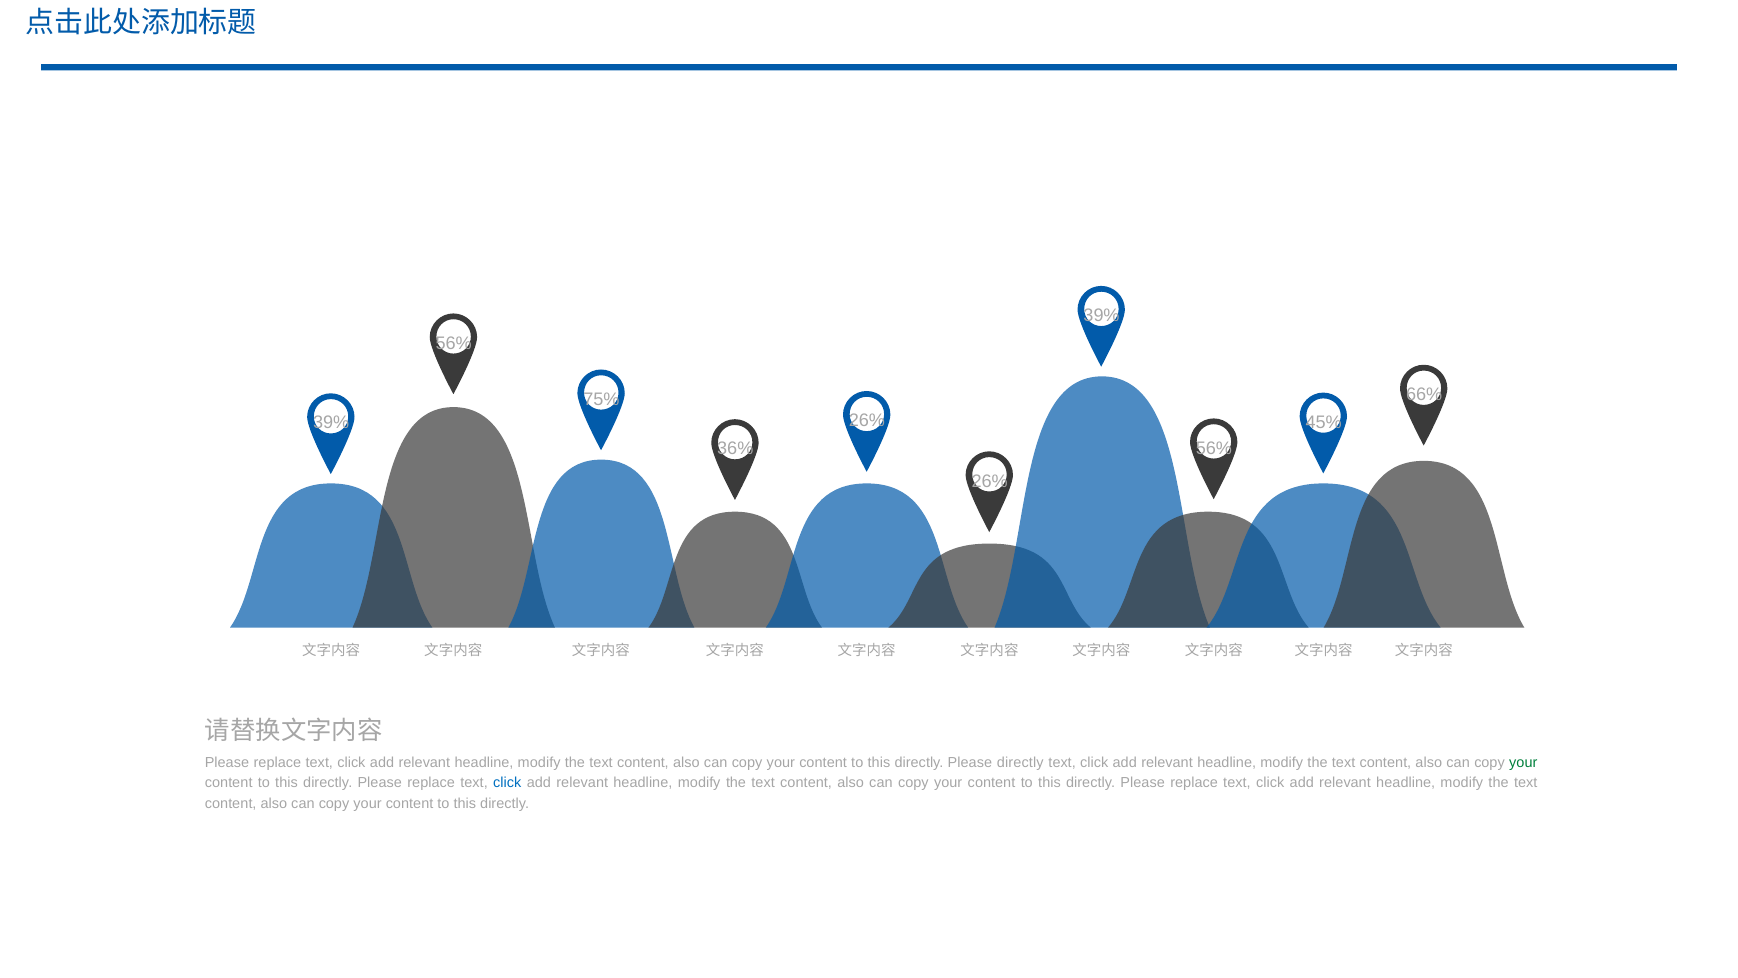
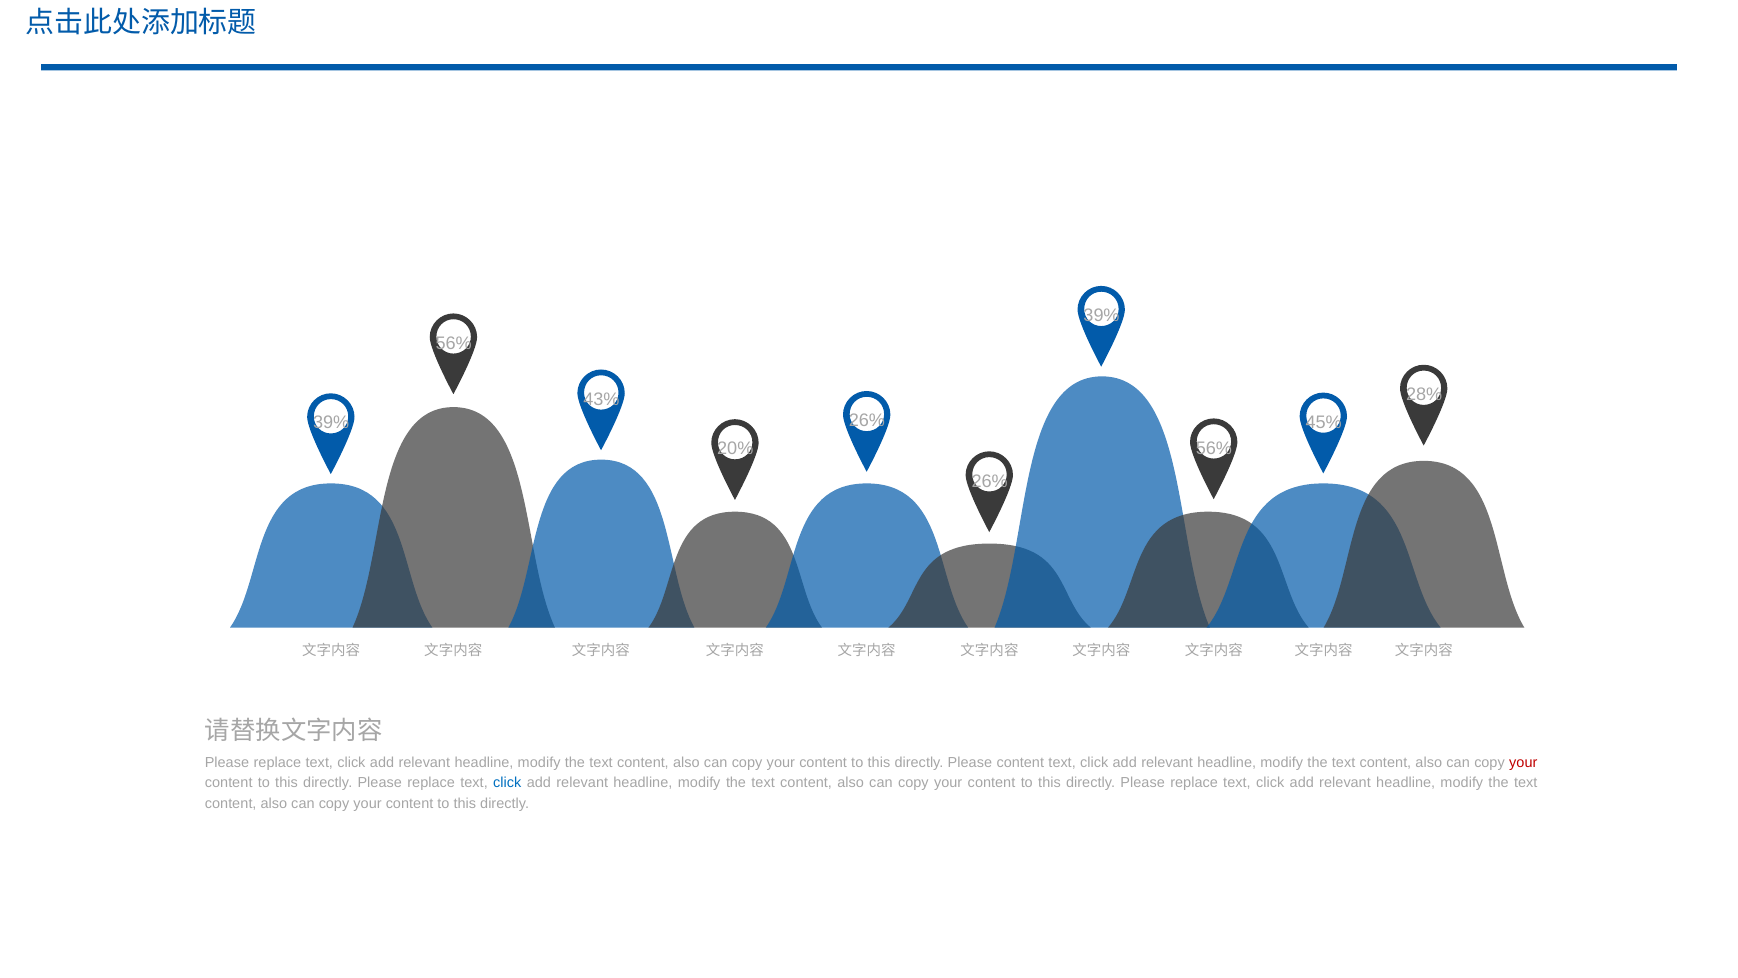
66%: 66% -> 28% (1424, 394)
75%: 75% -> 43% (601, 399)
36%: 36% -> 20% (735, 449)
Please directly: directly -> content (1020, 762)
your colour: green -> red (1523, 762)
